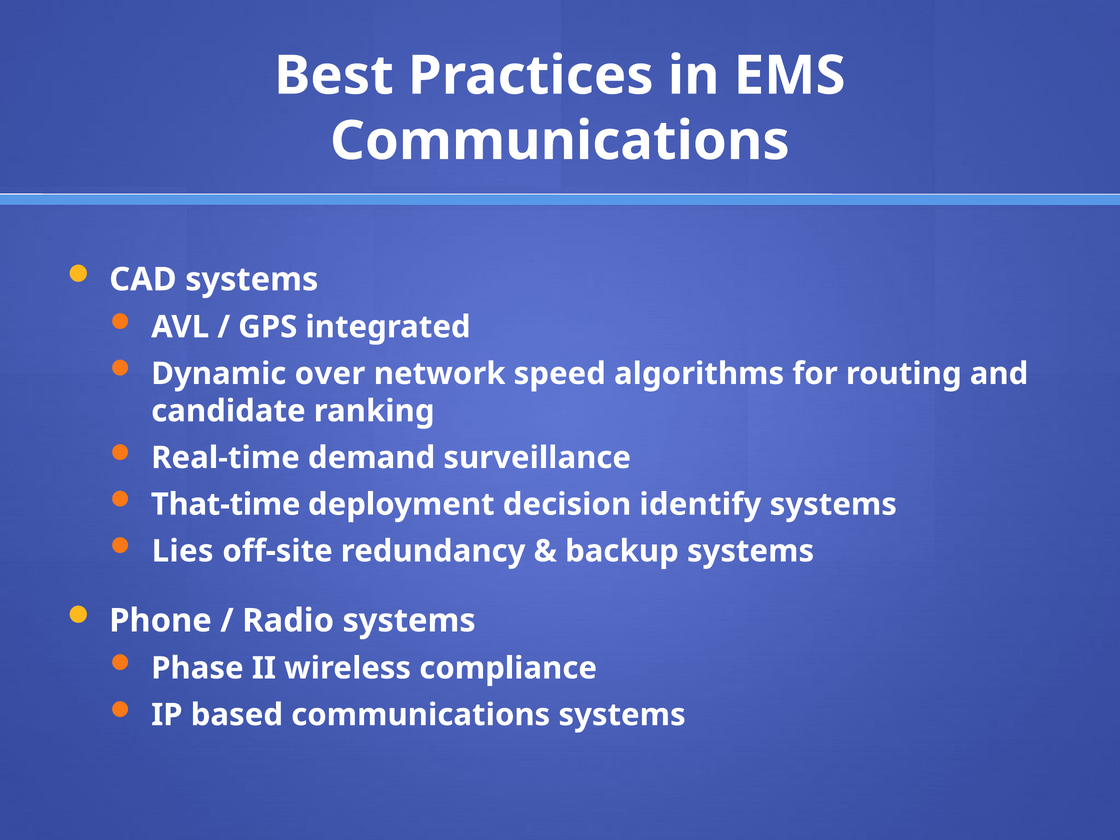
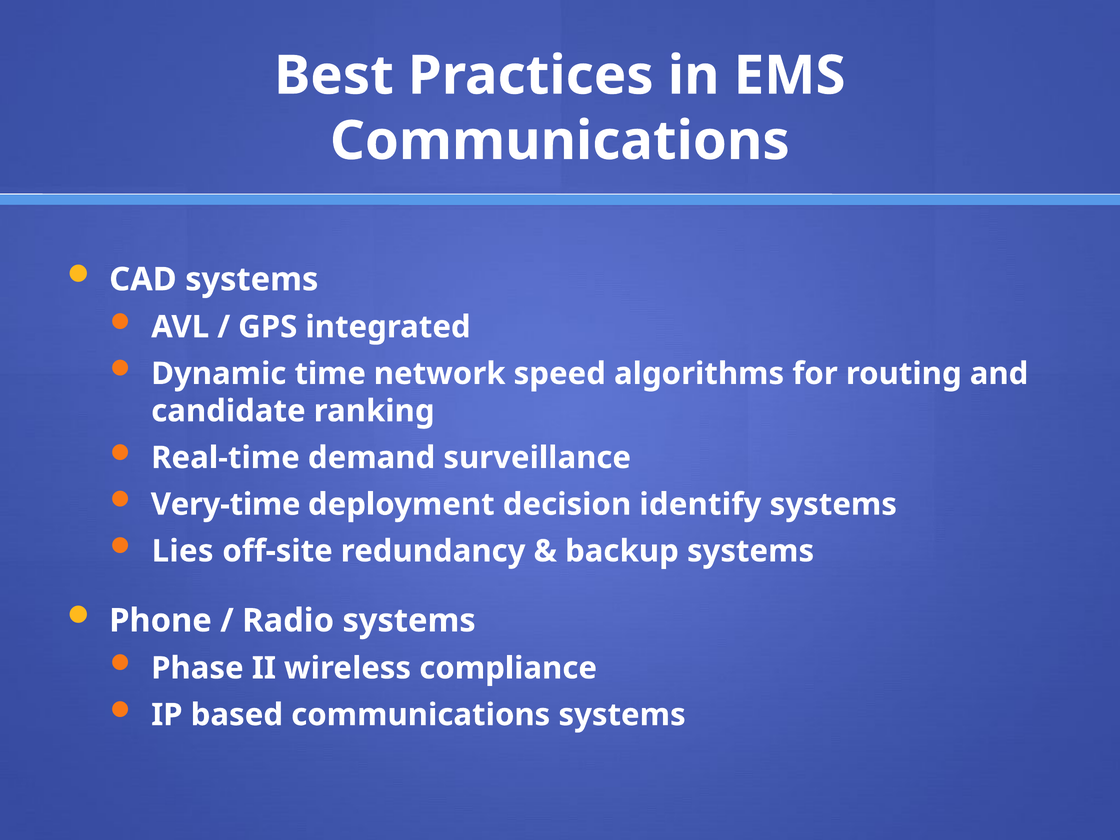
over: over -> time (330, 374)
That-time: That-time -> Very-time (226, 504)
